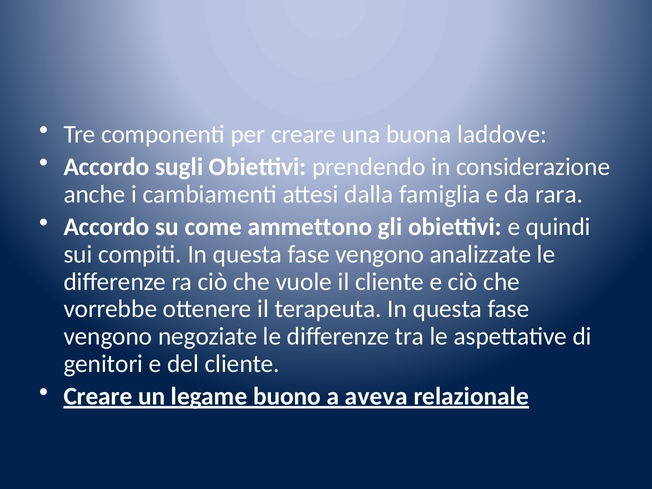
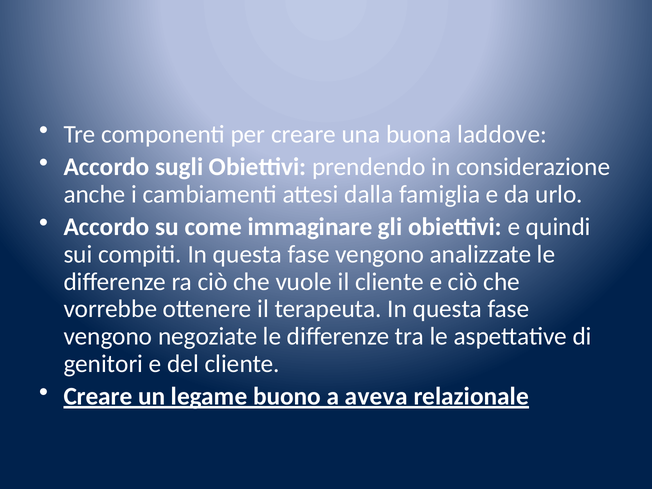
rara: rara -> urlo (559, 194)
ammettono: ammettono -> immaginare (310, 227)
